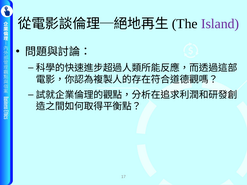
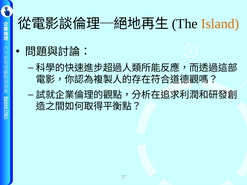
Island colour: purple -> orange (220, 24)
